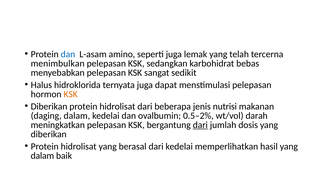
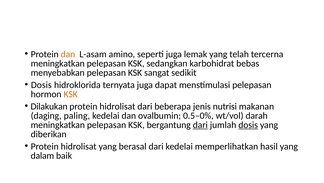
dan colour: blue -> orange (68, 54)
menimbulkan: menimbulkan -> meningkatkan (58, 63)
Halus: Halus -> Dosis (41, 85)
Diberikan: Diberikan -> Dilakukan (49, 106)
daging dalam: dalam -> paling (77, 115)
0.5–2%: 0.5–2% -> 0.5–0% (198, 115)
dosis underline: none -> present (248, 124)
